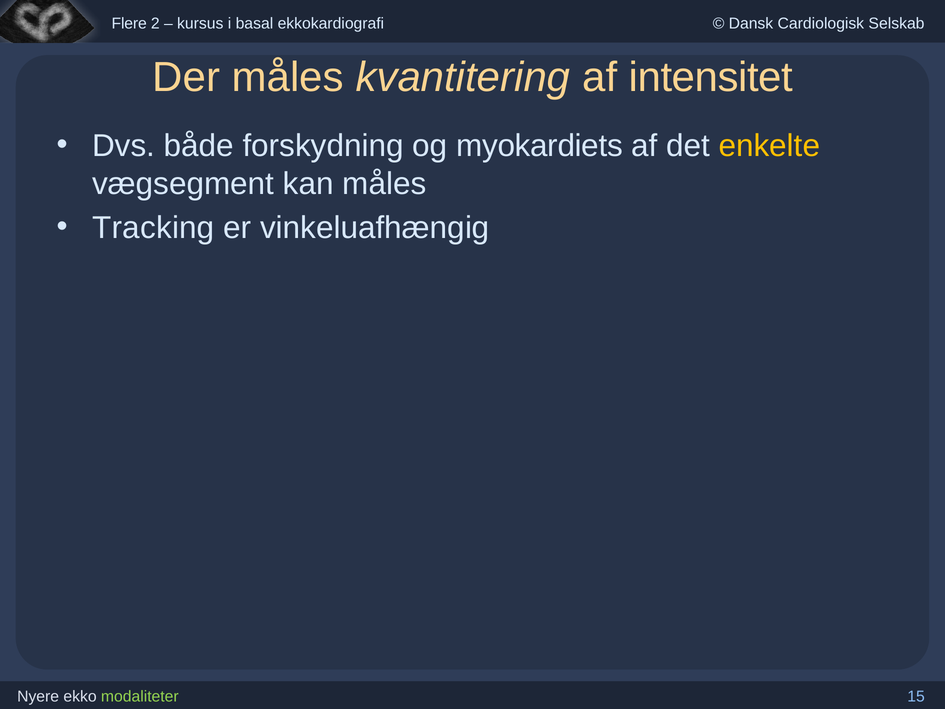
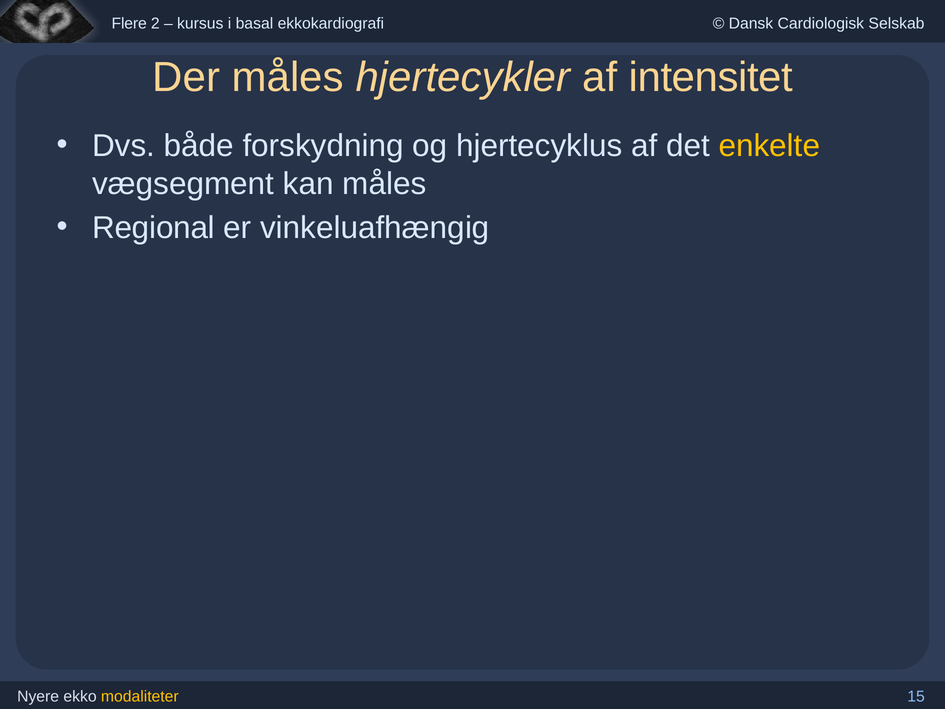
kvantitering: kvantitering -> hjertecykler (463, 77)
myokardiets: myokardiets -> hjertecyklus (539, 146)
Tracking: Tracking -> Regional (154, 228)
modaliteter colour: light green -> yellow (140, 696)
